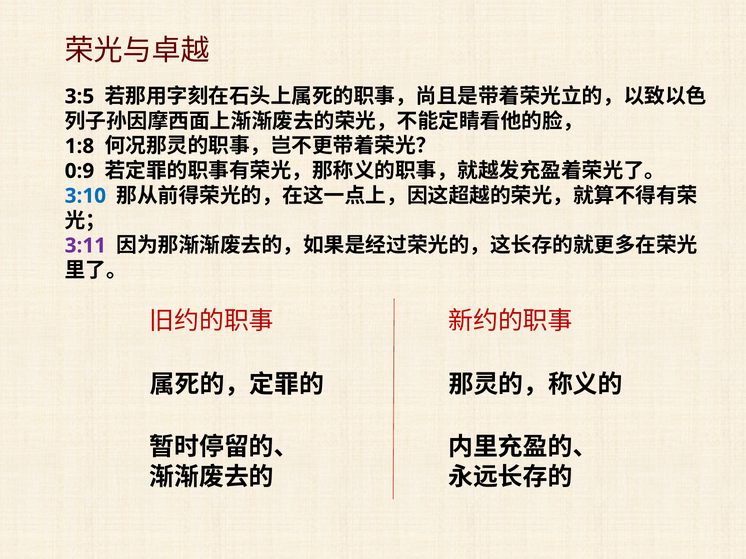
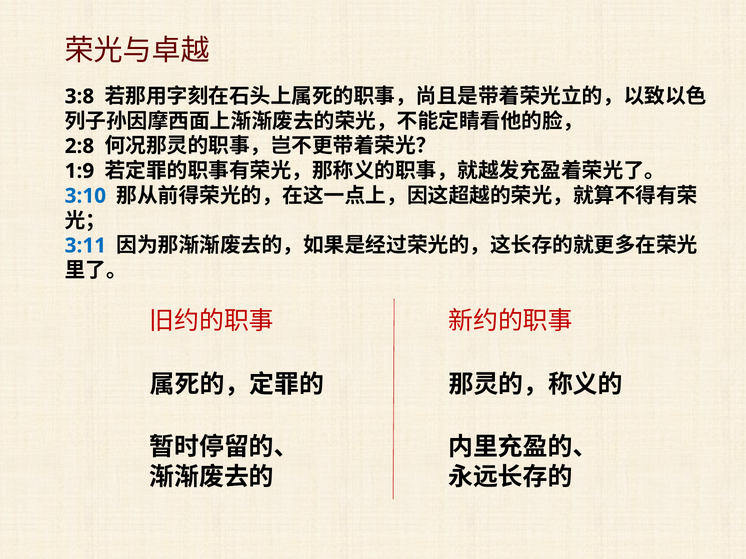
3:5: 3:5 -> 3:8 (79, 97)
1:8: 1:8 -> 2:8 (79, 146)
0:9: 0:9 -> 1:9 (79, 171)
3:11 colour: purple -> blue (85, 246)
